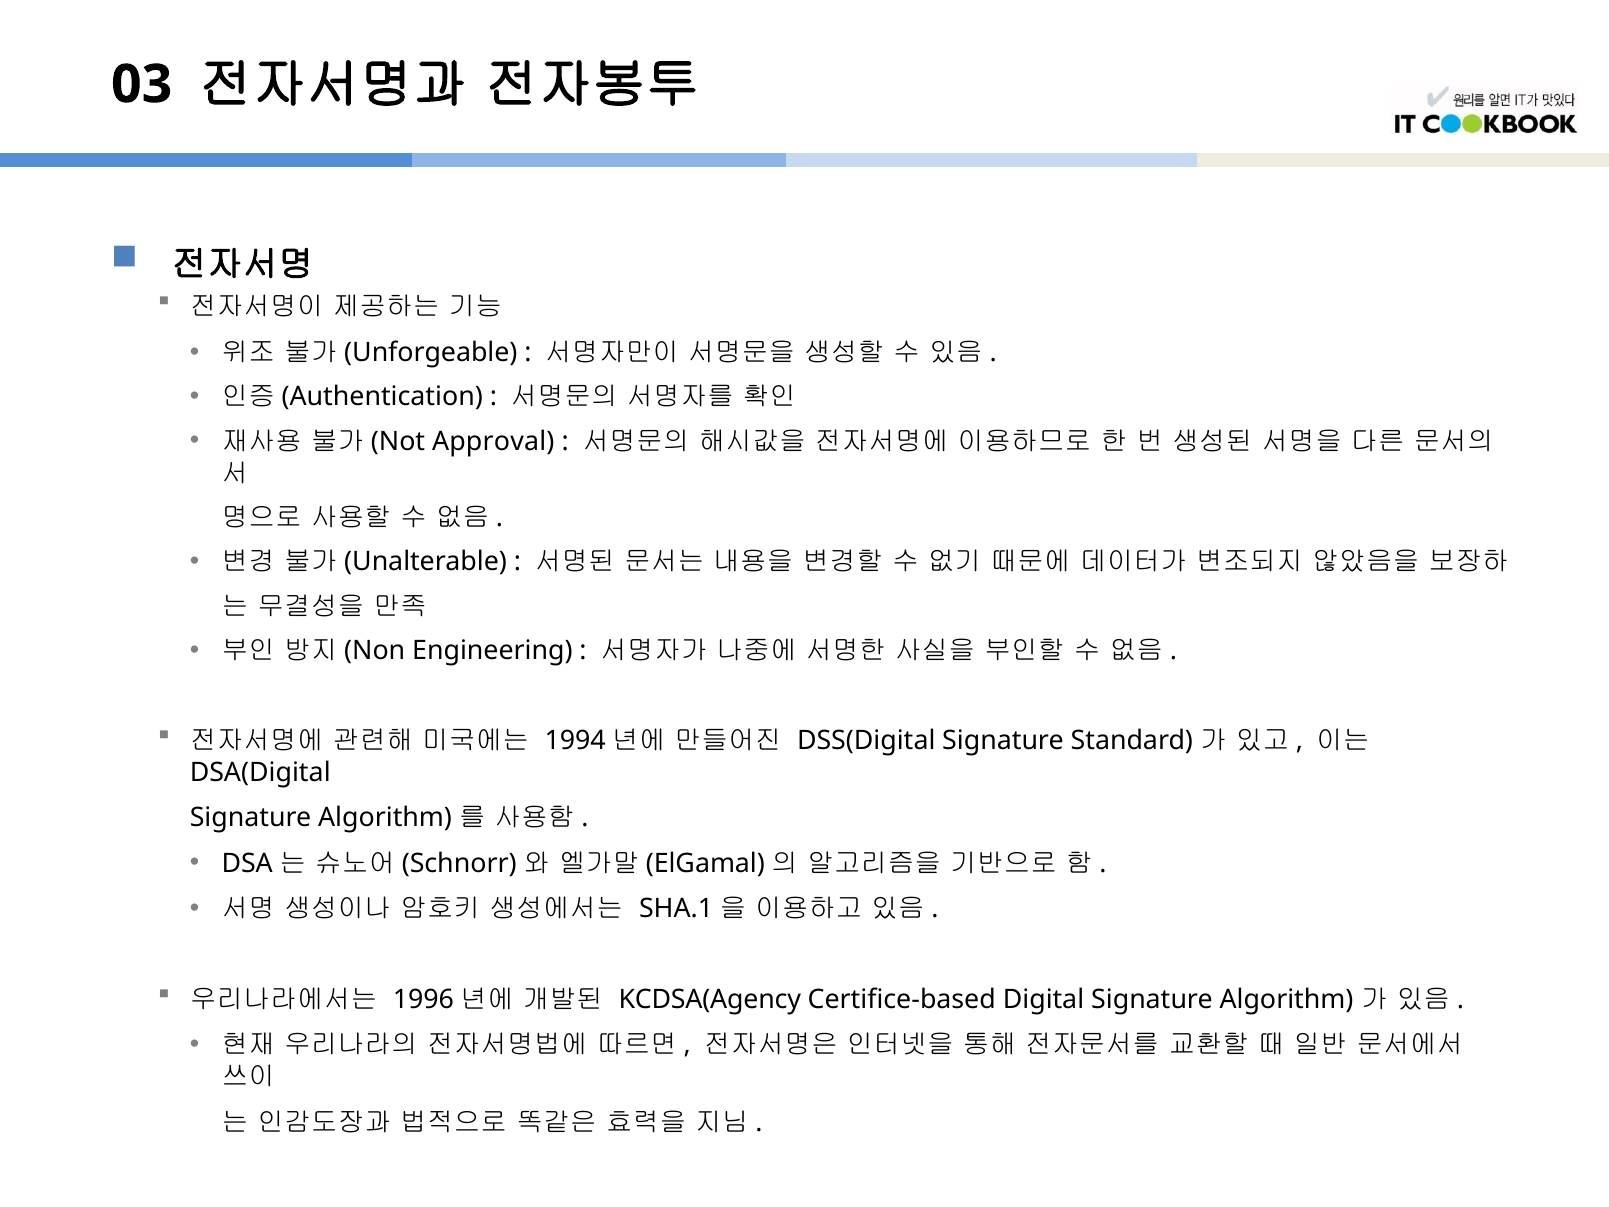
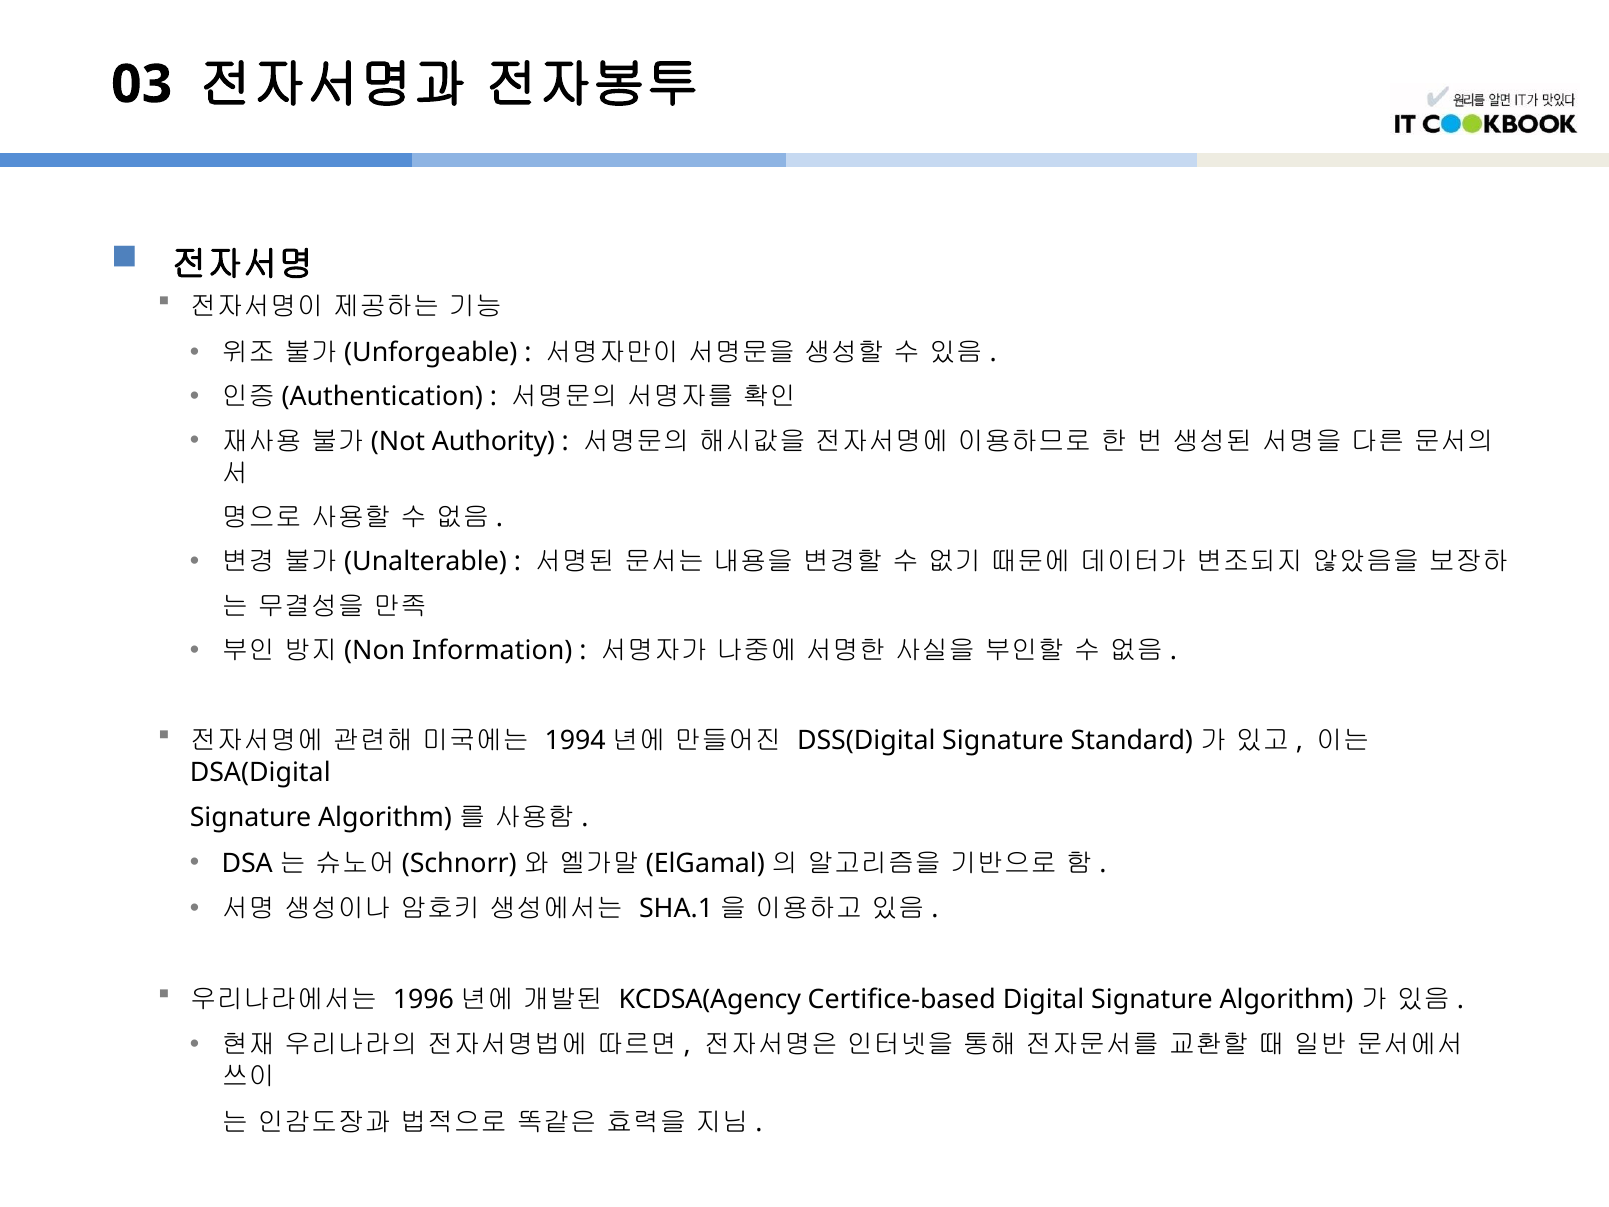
Approval: Approval -> Authority (493, 441)
Engineering: Engineering -> Information (492, 651)
